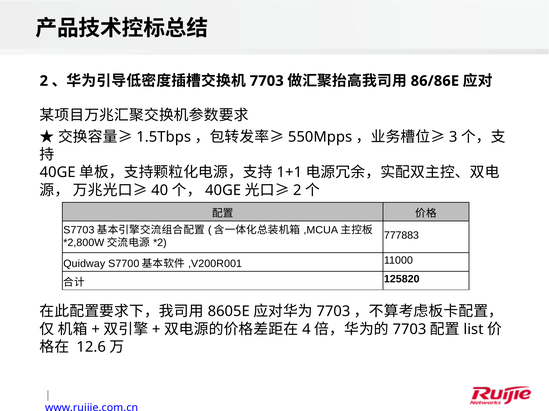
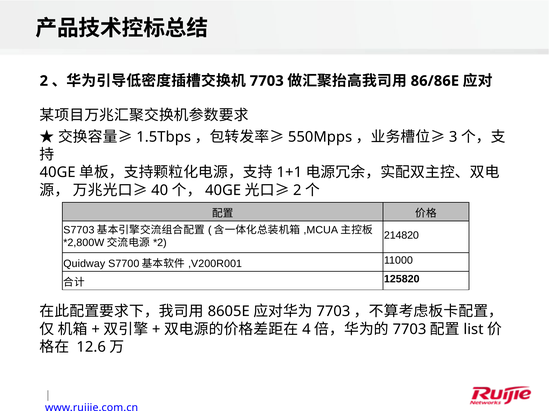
777883: 777883 -> 214820 (401, 235)
